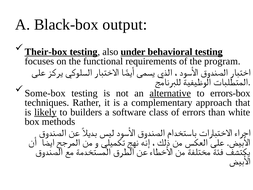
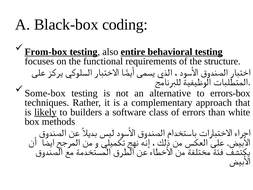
output: output -> coding (125, 24)
Their-box: Their-box -> From-box (46, 52)
under: under -> entire (133, 52)
program: program -> structure (222, 61)
alternative underline: present -> none (170, 93)
